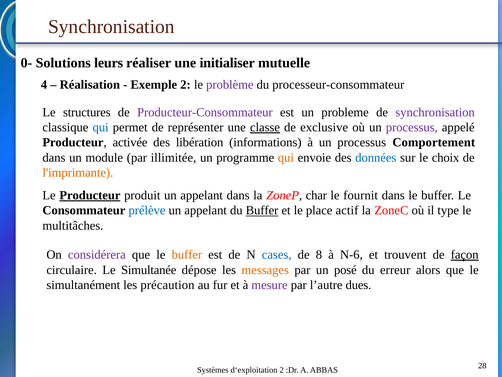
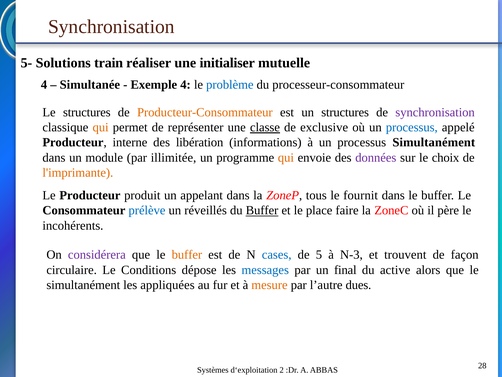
0-: 0- -> 5- (26, 63)
leurs: leurs -> train (109, 63)
Réalisation: Réalisation -> Simultanée (90, 85)
Exemple 2: 2 -> 4 (185, 85)
problème colour: purple -> blue (230, 85)
Producteur-Consommateur colour: purple -> orange (205, 112)
un probleme: probleme -> structures (345, 112)
qui colour: blue -> orange (101, 127)
processus colour: purple -> blue (412, 127)
activée: activée -> interne (130, 142)
processus Comportement: Comportement -> Simultanément (434, 142)
données colour: blue -> purple (376, 157)
Producteur underline: present -> none (90, 195)
char: char -> tous (316, 195)
appelant: appelant -> réveillés (206, 210)
actif: actif -> faire (347, 210)
type: type -> père (448, 210)
multitâches: multitâches -> incohérents (73, 225)
8: 8 -> 5 (319, 254)
N-6: N-6 -> N-3 (351, 254)
façon underline: present -> none (465, 254)
Simultanée: Simultanée -> Conditions (149, 270)
messages colour: orange -> blue (265, 270)
posé: posé -> final (345, 270)
erreur: erreur -> active (395, 270)
précaution: précaution -> appliquées (168, 285)
mesure colour: purple -> orange (269, 285)
